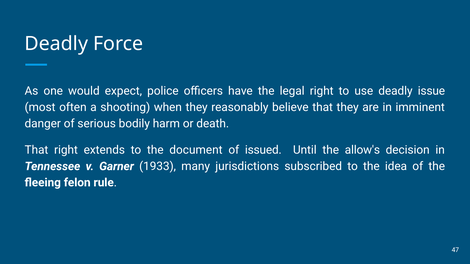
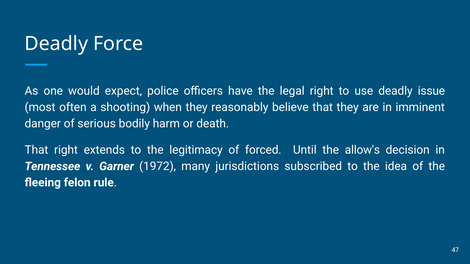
document: document -> legitimacy (196, 150)
issued: issued -> forced (263, 150)
1933: 1933 -> 1972 (158, 167)
